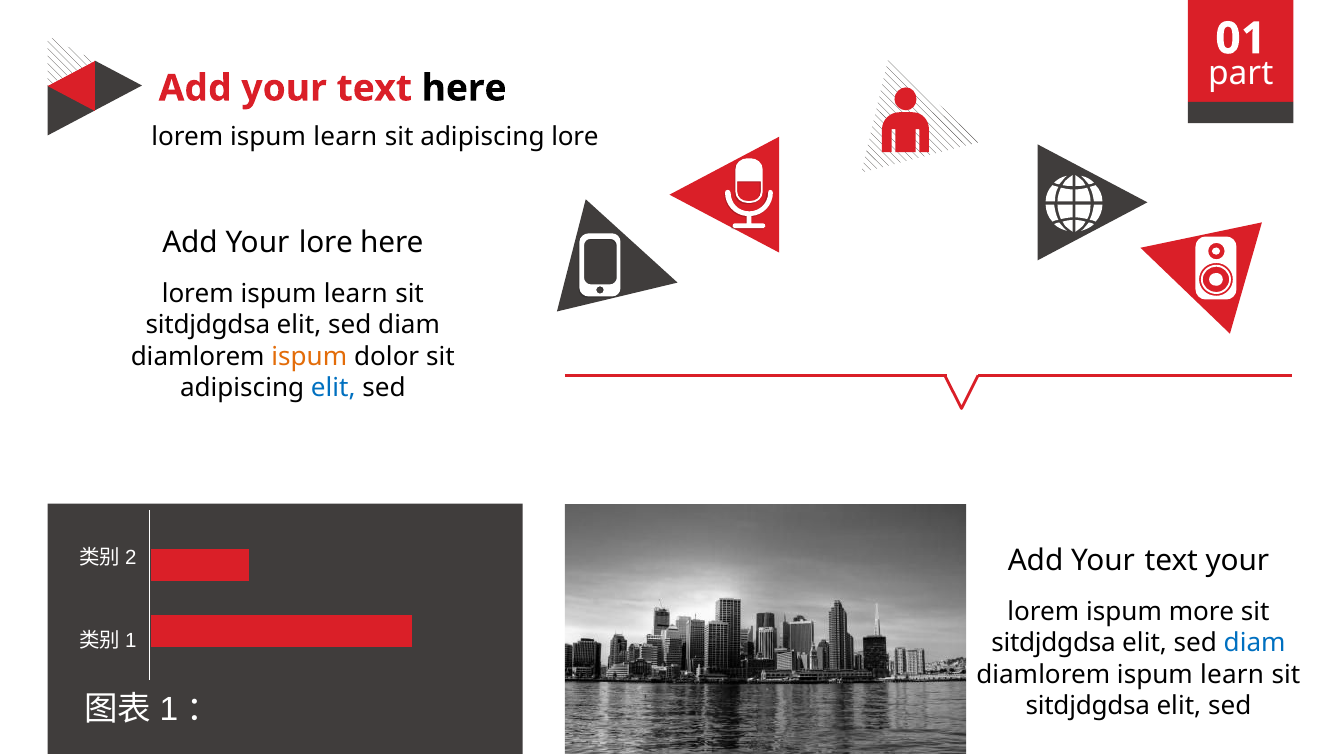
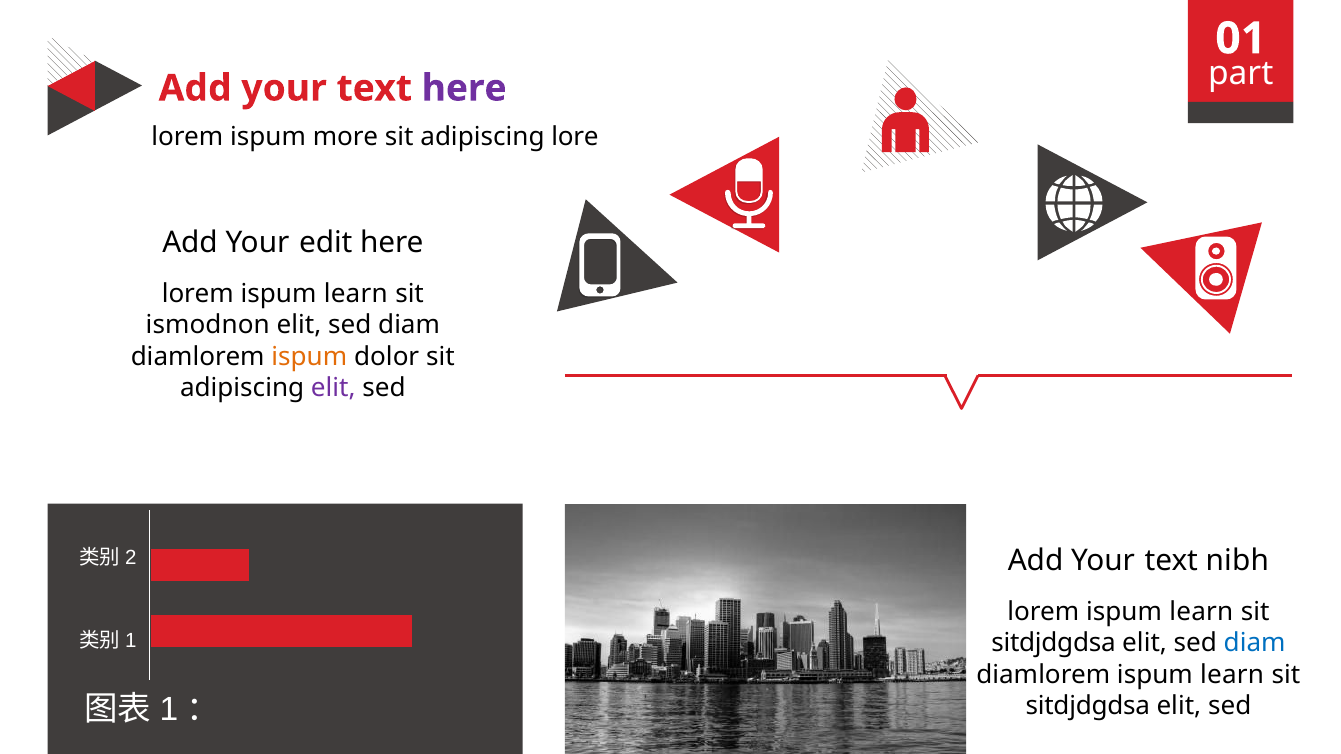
here colour: black -> purple (464, 88)
learn: learn -> more (346, 137)
Your lore: lore -> edit (326, 242)
sitdjdgdsa: sitdjdgdsa -> ismodnon (208, 325)
elit colour: blue -> purple (333, 388)
text your: your -> nibh (1237, 561)
more: more -> learn (1201, 612)
